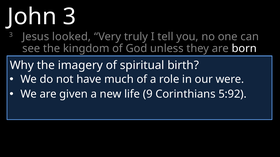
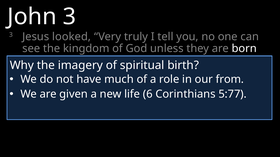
were: were -> from (230, 79)
9: 9 -> 6 (148, 94)
5:92: 5:92 -> 5:77 (233, 94)
